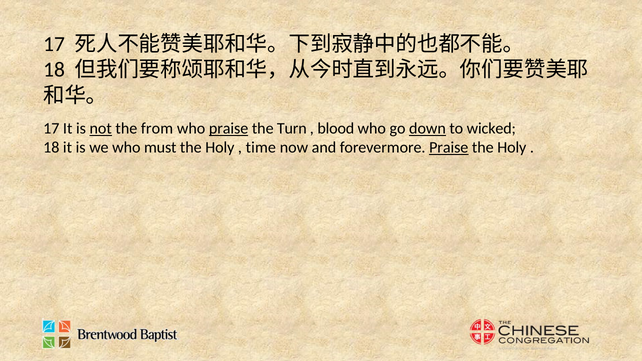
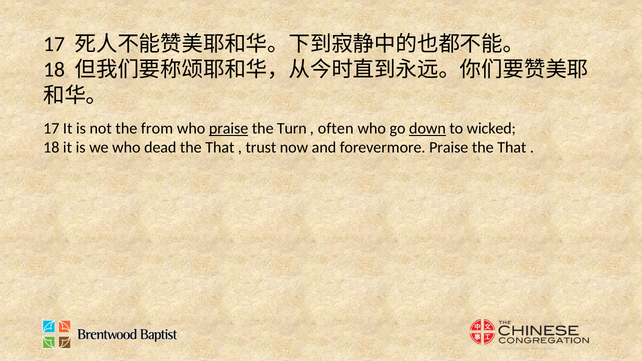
not underline: present -> none (101, 128)
blood: blood -> often (336, 128)
must: must -> dead (160, 148)
Holy: Holy -> That (220, 148)
time: time -> trust (261, 148)
Praise underline: present -> none (449, 148)
Holy: Holy -> That (512, 148)
